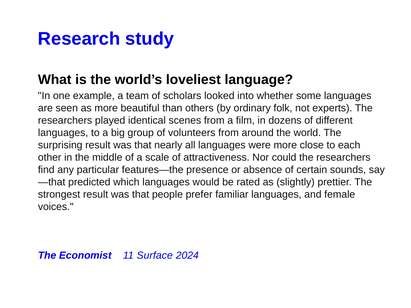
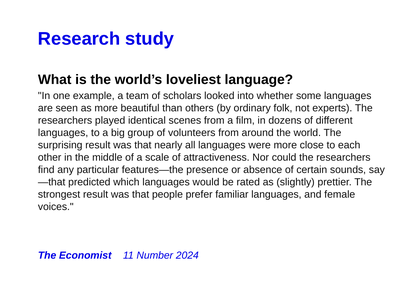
Surface: Surface -> Number (155, 256)
